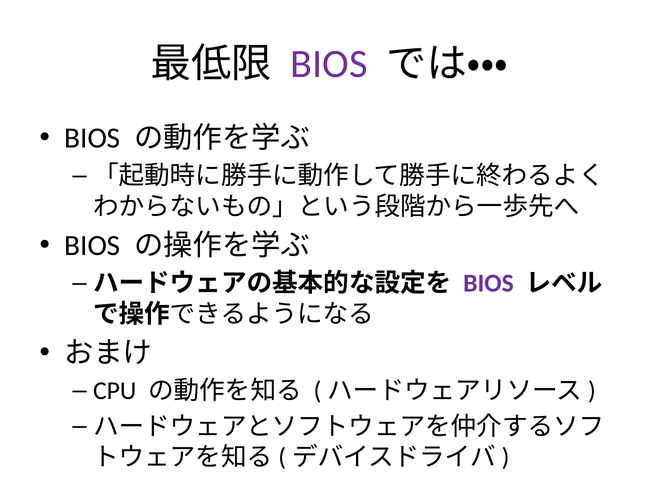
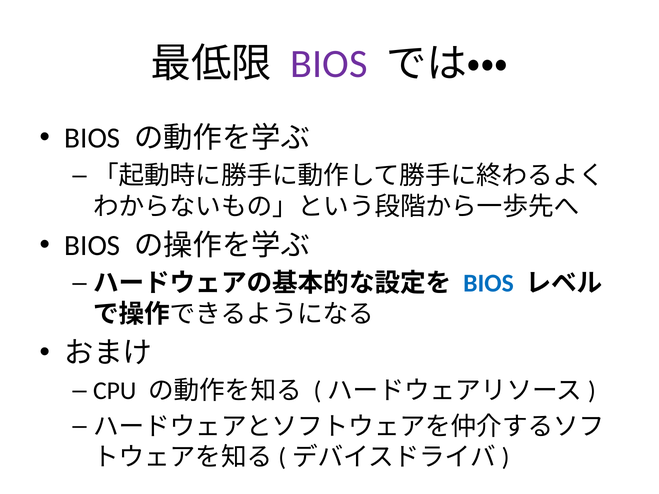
BIOS colour: purple -> blue (488, 284)
